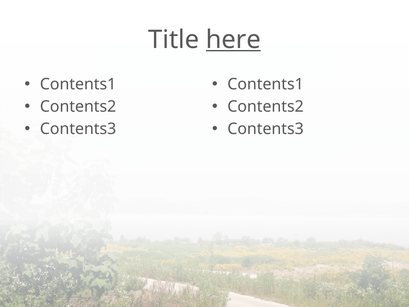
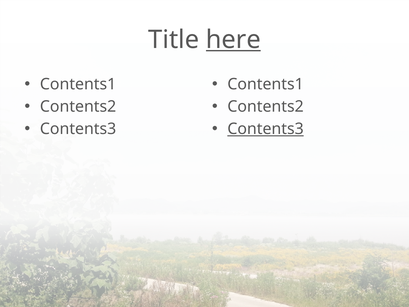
Contents3 underline: none -> present (266, 129)
